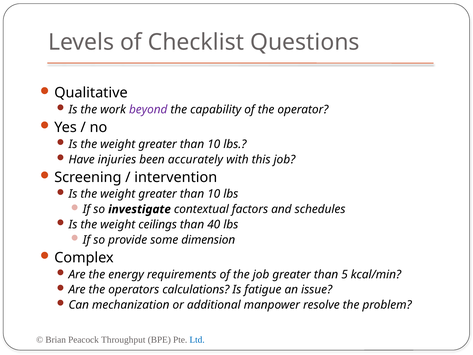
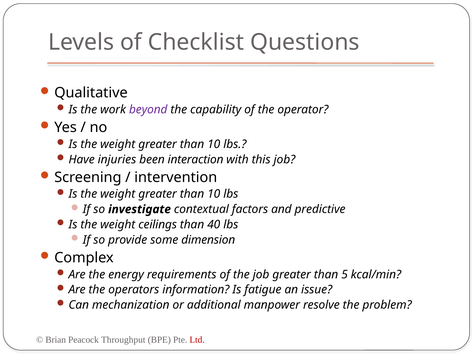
accurately: accurately -> interaction (196, 159)
schedules: schedules -> predictive (320, 209)
calculations: calculations -> information (196, 289)
Ltd colour: blue -> red (197, 340)
